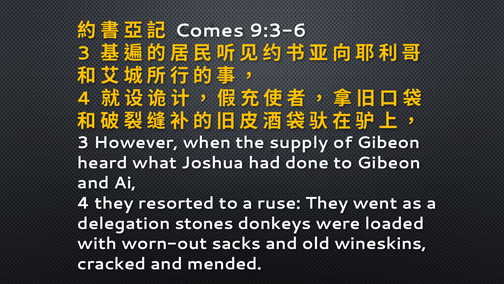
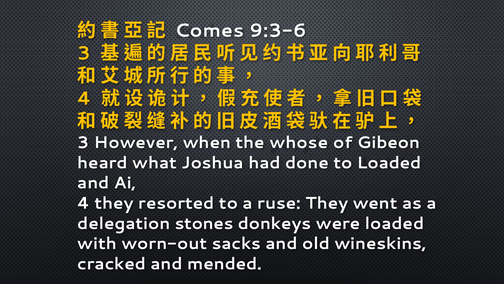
supply: supply -> whose (299, 142)
to Gibeon: Gibeon -> Loaded (389, 163)
